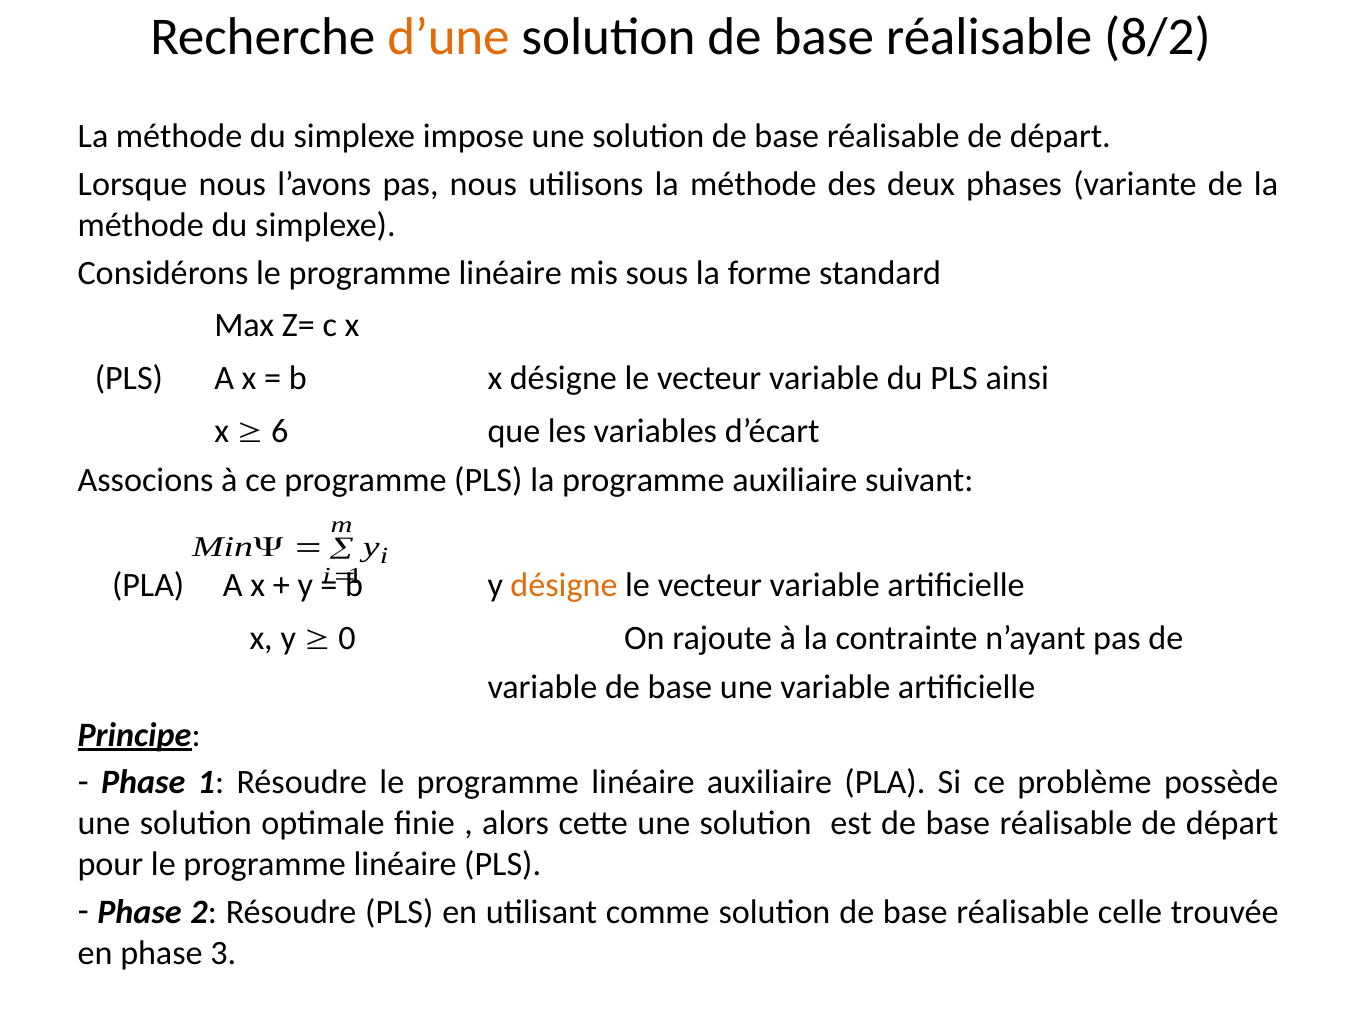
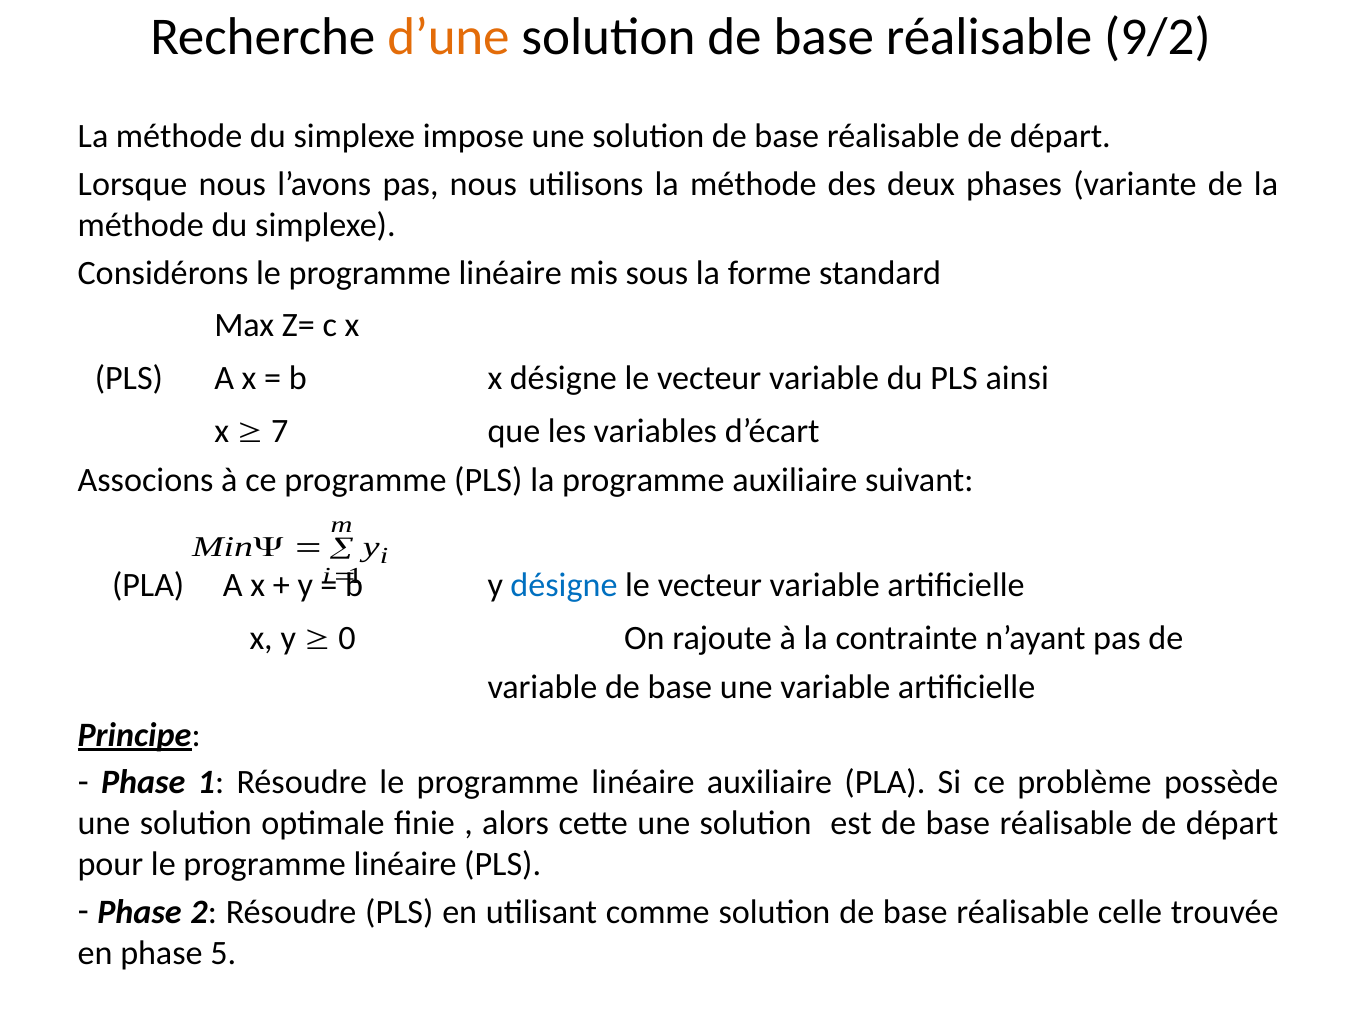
8/2: 8/2 -> 9/2 (1157, 37)
6: 6 -> 7 (280, 432)
désigne colour: orange -> blue (564, 586)
3: 3 -> 5 (223, 954)
